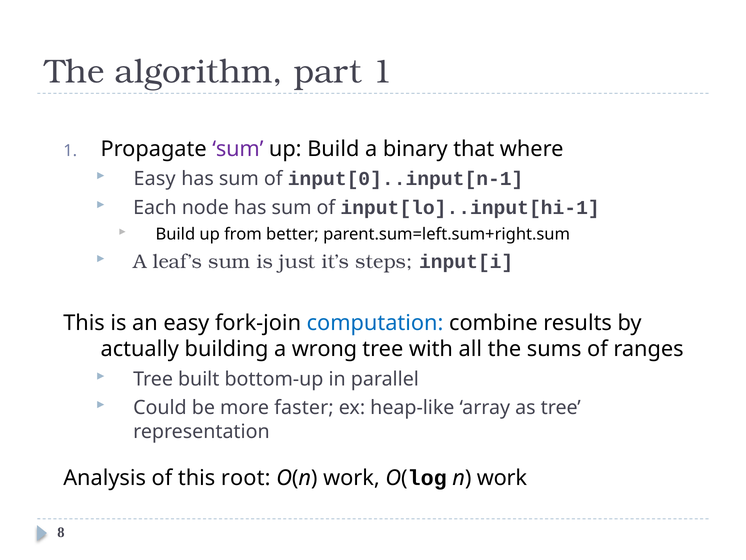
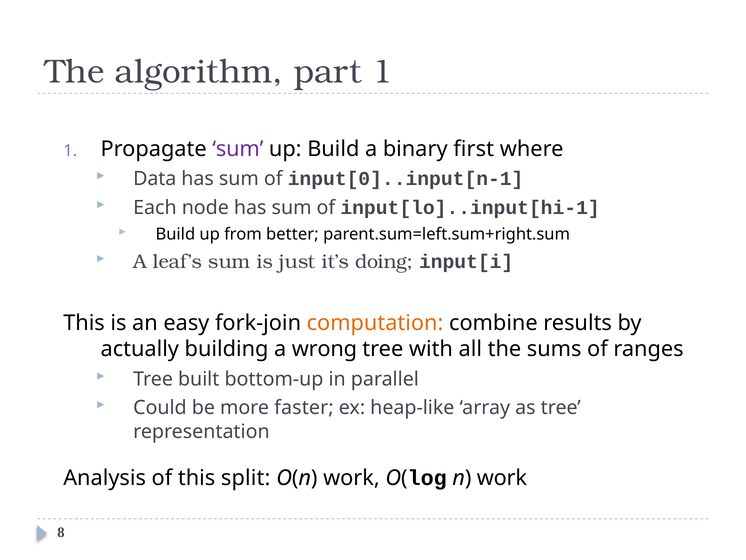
that: that -> first (474, 149)
Easy: Easy -> Data (155, 179)
steps: steps -> doing (384, 261)
computation colour: blue -> orange (375, 323)
root: root -> split (246, 477)
